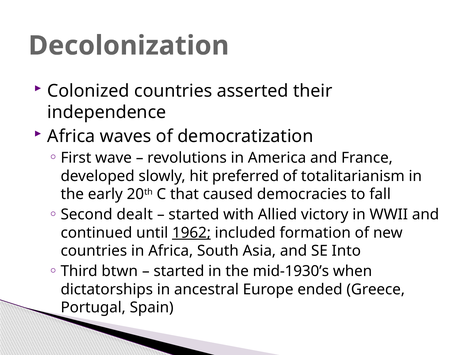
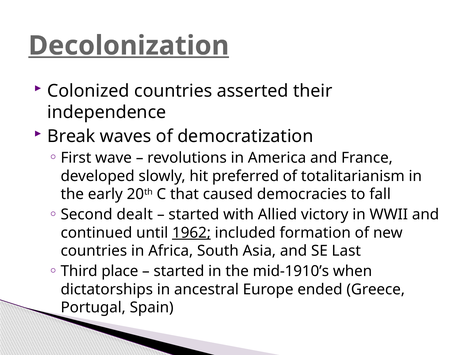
Decolonization underline: none -> present (129, 46)
Africa: Africa -> Break (71, 136)
Into: Into -> Last (346, 251)
btwn: btwn -> place (120, 272)
mid-1930’s: mid-1930’s -> mid-1910’s (291, 272)
